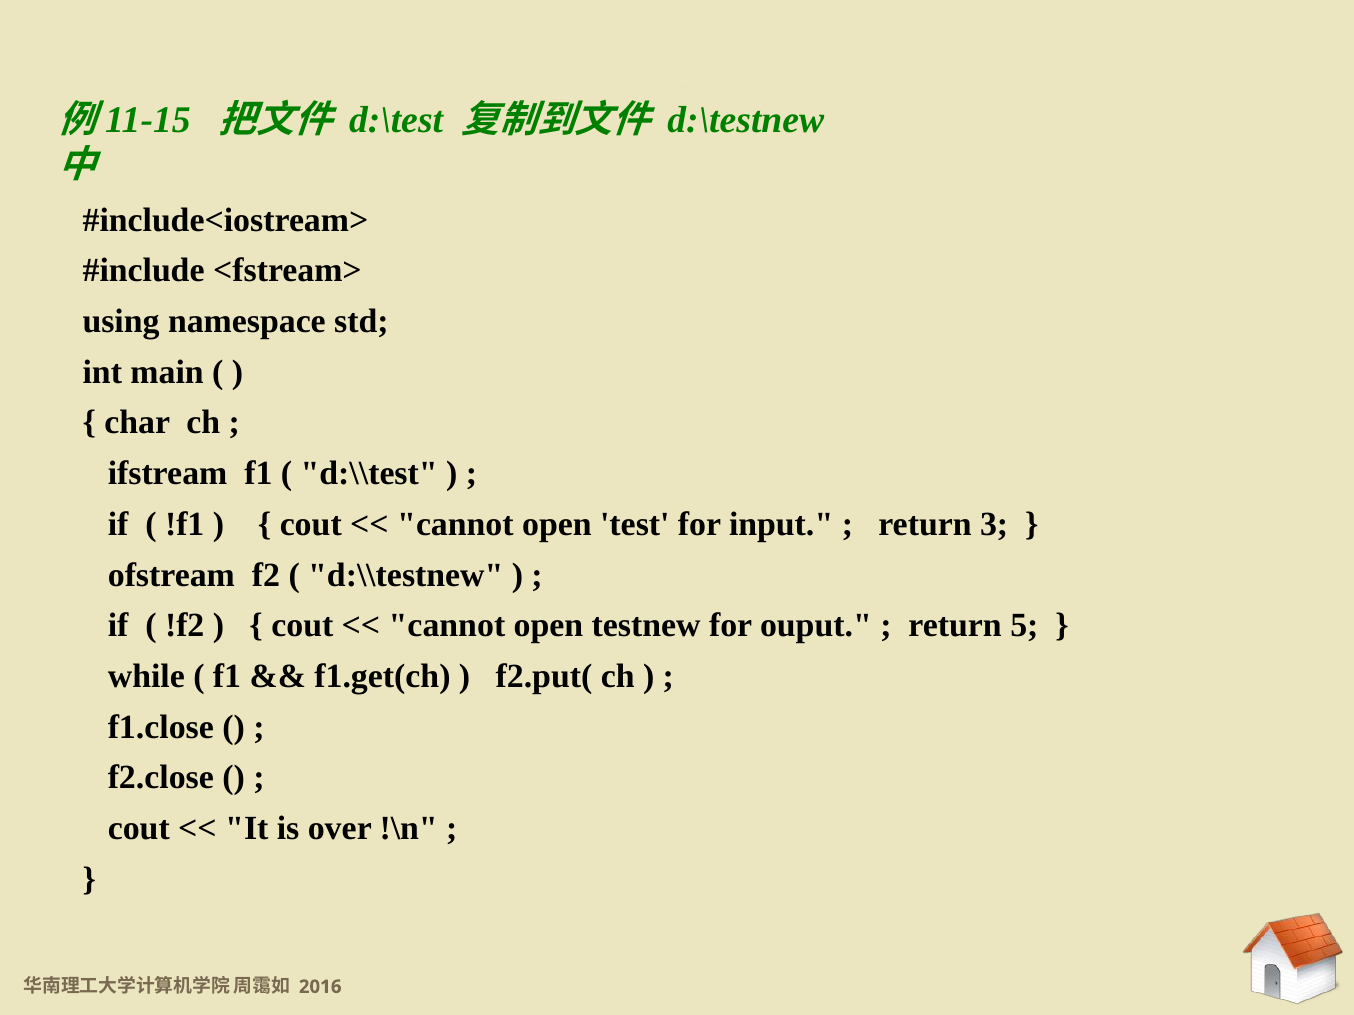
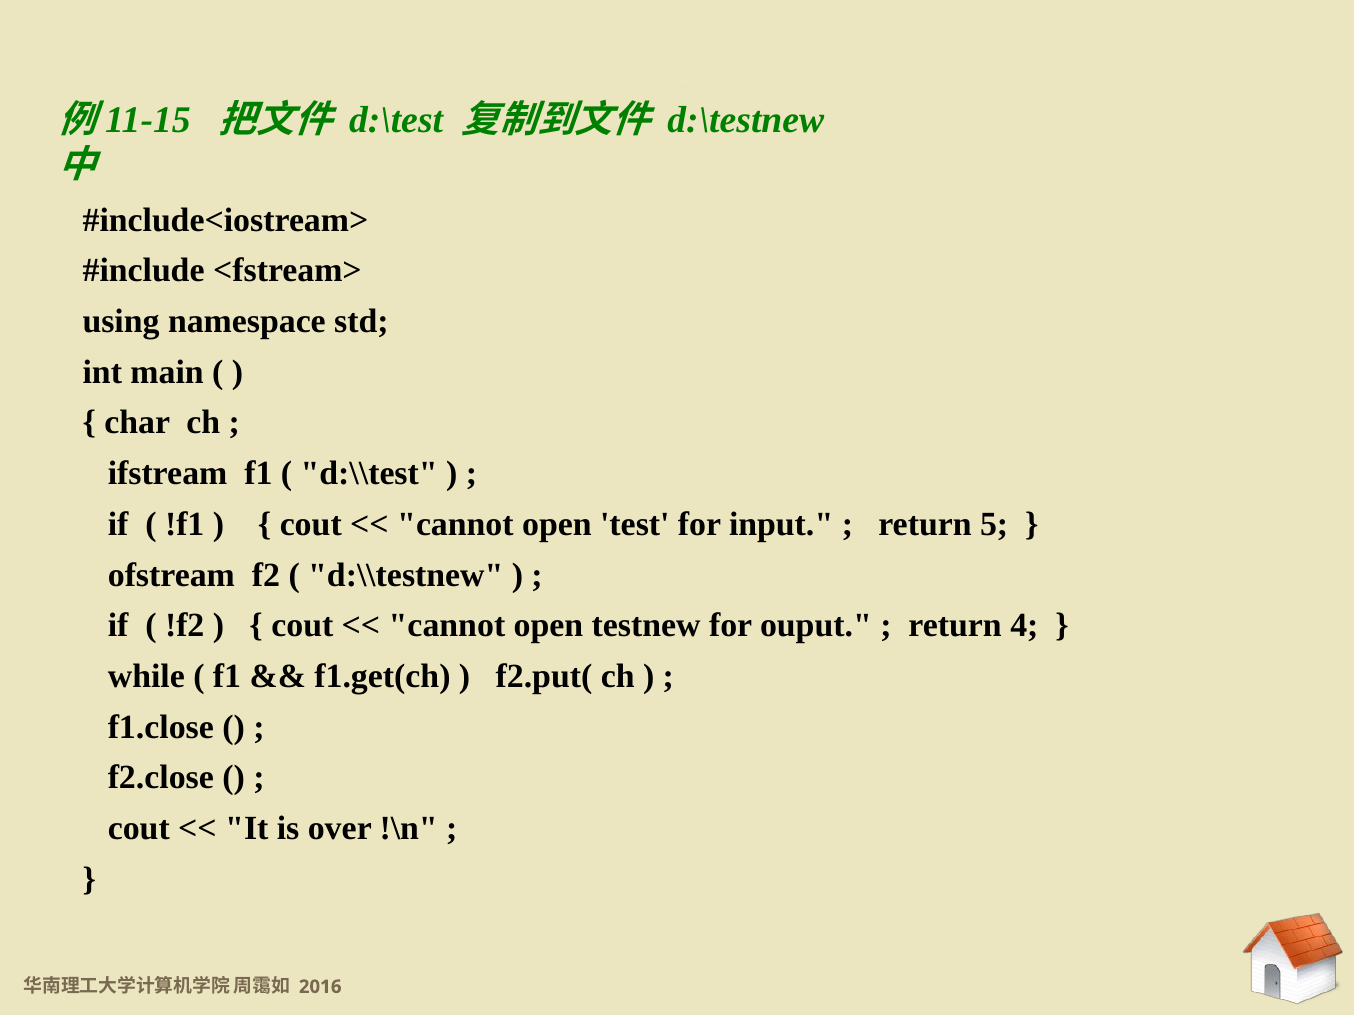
3: 3 -> 5 (994, 524)
5: 5 -> 4 (1024, 626)
